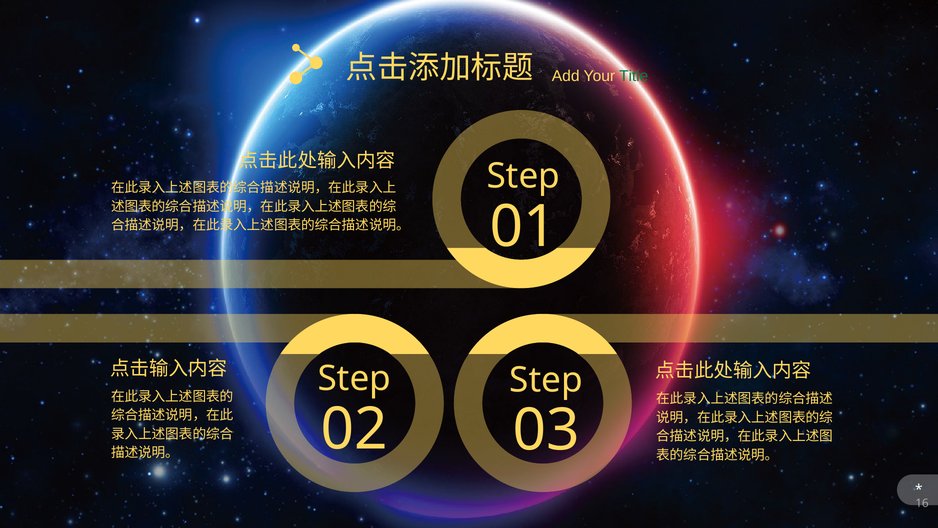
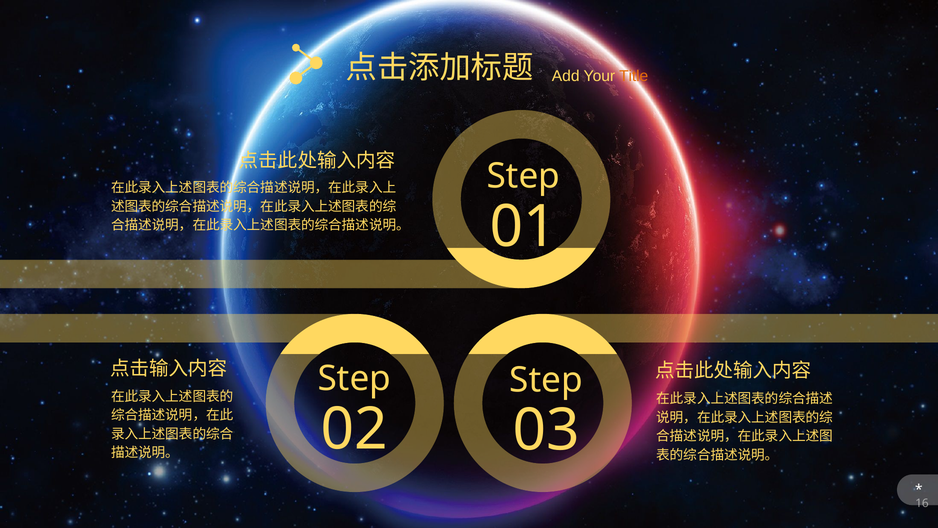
Title colour: green -> orange (634, 76)
